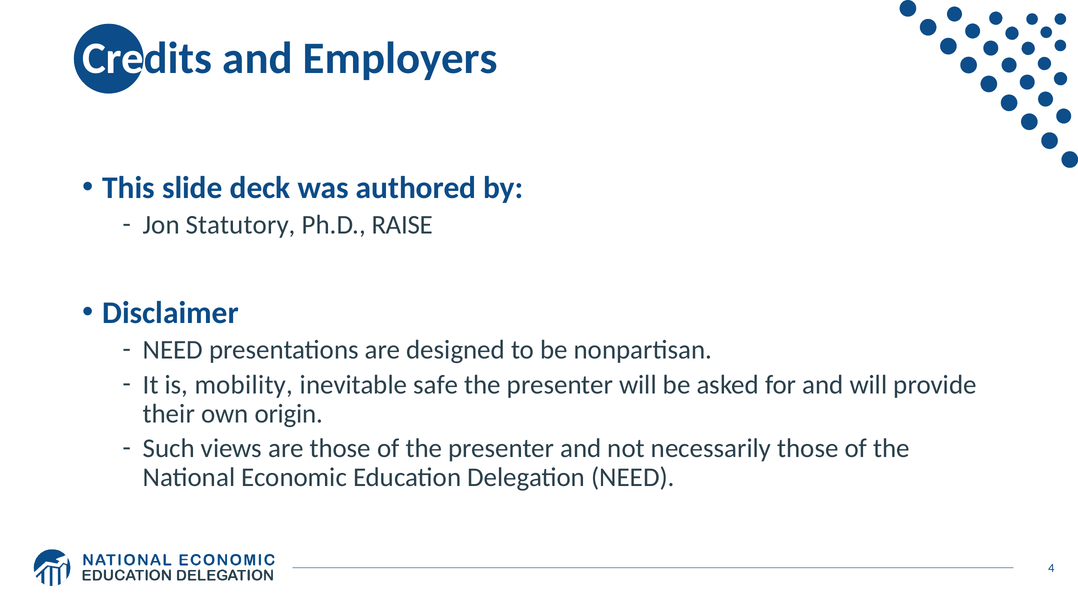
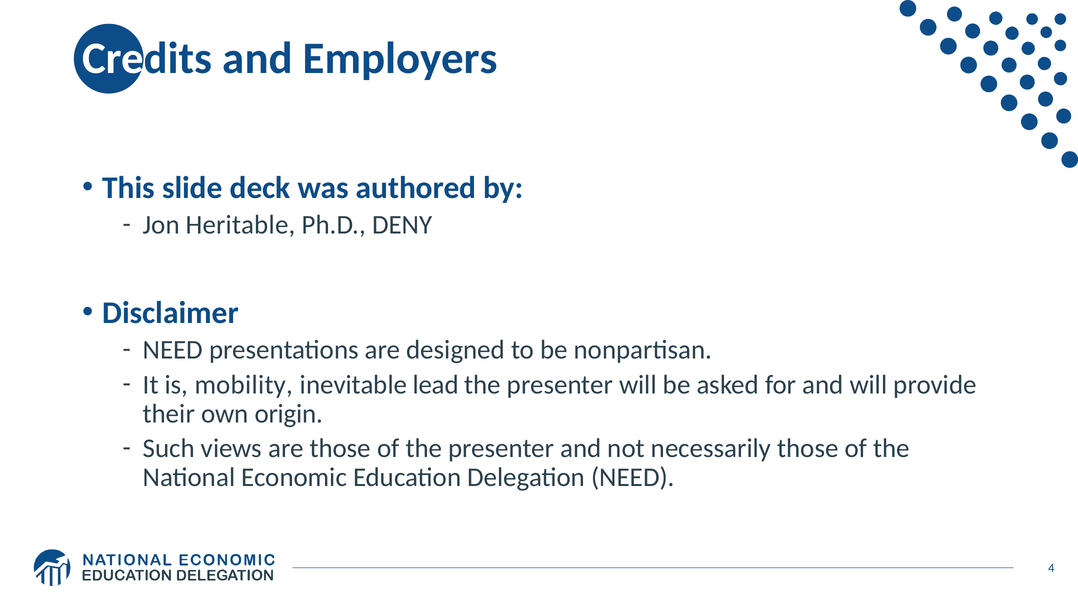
Statutory: Statutory -> Heritable (241, 225)
RAISE: RAISE -> DENY (402, 225)
safe: safe -> lead (436, 384)
